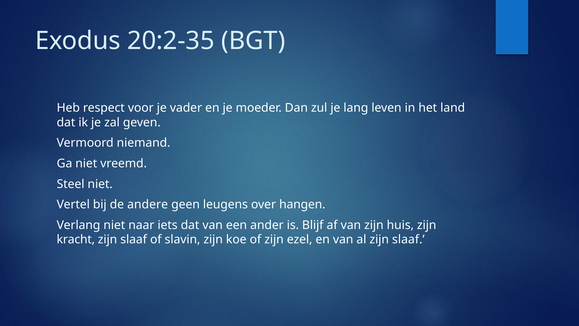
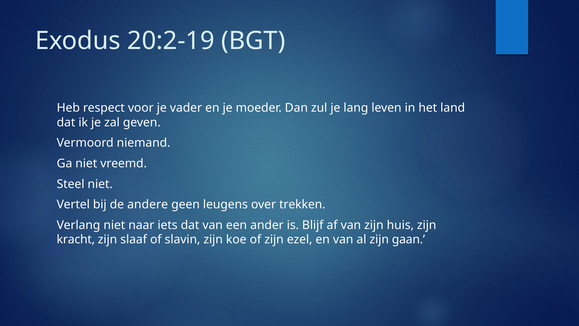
20:2-35: 20:2-35 -> 20:2-19 (171, 41)
hangen: hangen -> trekken (302, 204)
al zijn slaaf: slaaf -> gaan (408, 239)
